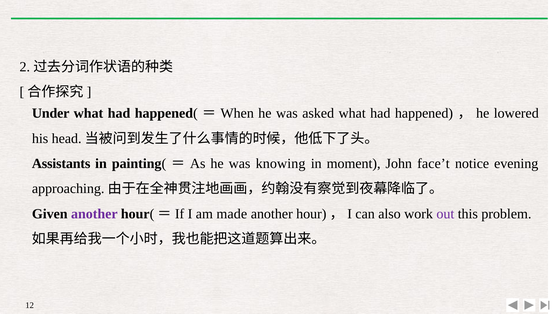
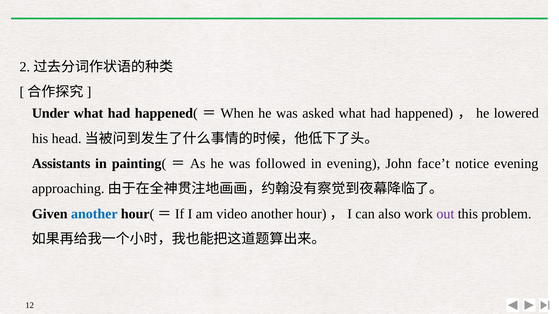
knowing: knowing -> followed (281, 164)
in moment: moment -> evening (354, 164)
another colour: purple -> blue (94, 214)
made: made -> video (232, 214)
